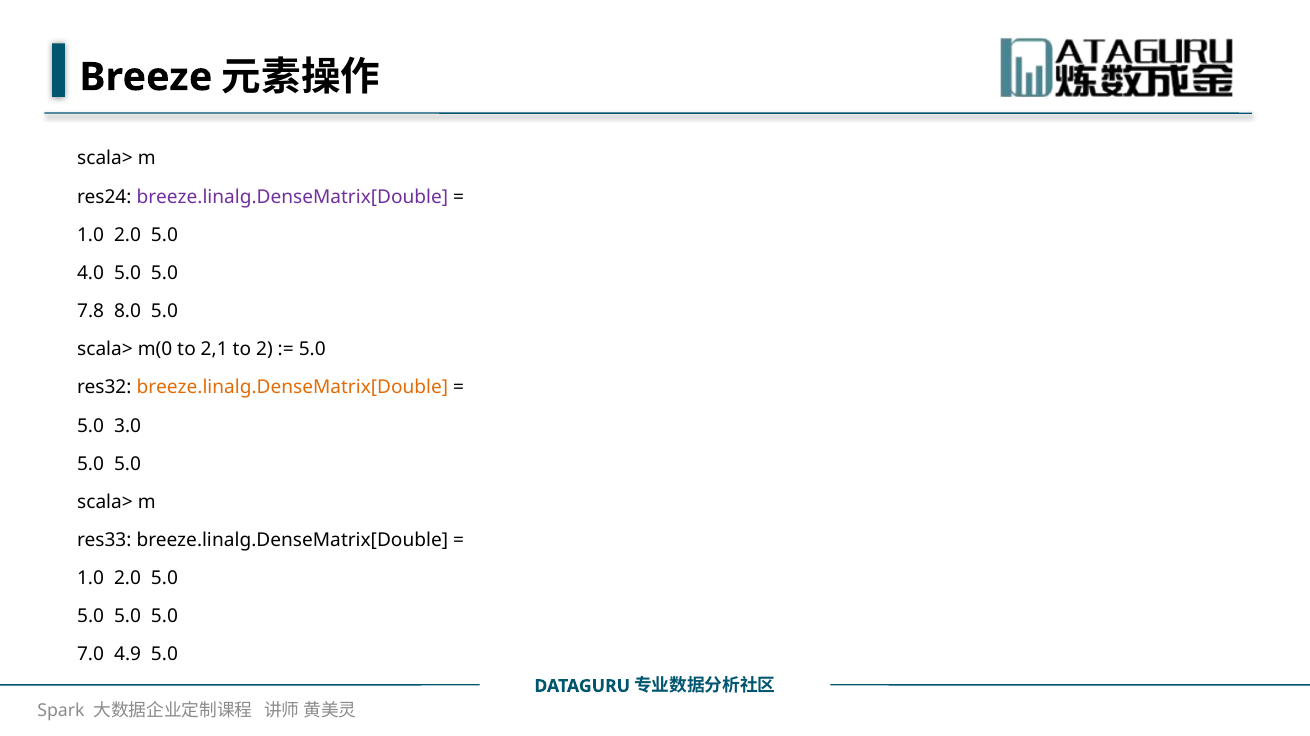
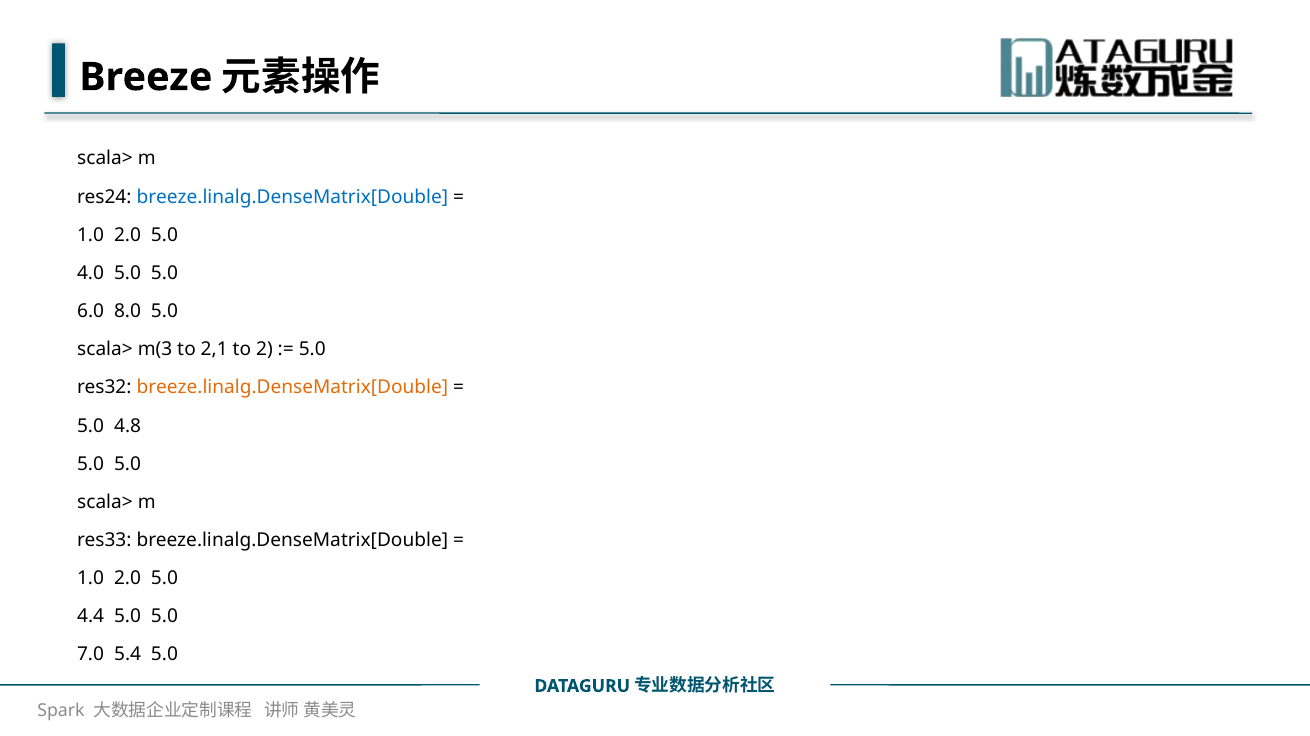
breeze.linalg.DenseMatrix[Double colour: purple -> blue (292, 197)
7.8: 7.8 -> 6.0 (91, 311)
m(0: m(0 -> m(3 (155, 350)
3.0: 3.0 -> 4.8 (128, 426)
5.0: 5.0 -> 4.4 (91, 617)
4.9: 4.9 -> 5.4 (128, 655)
